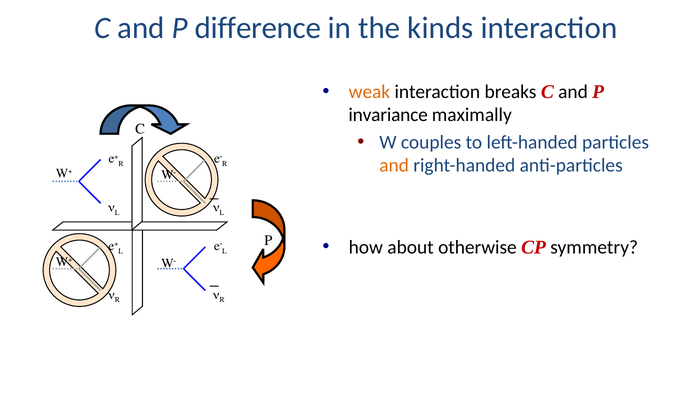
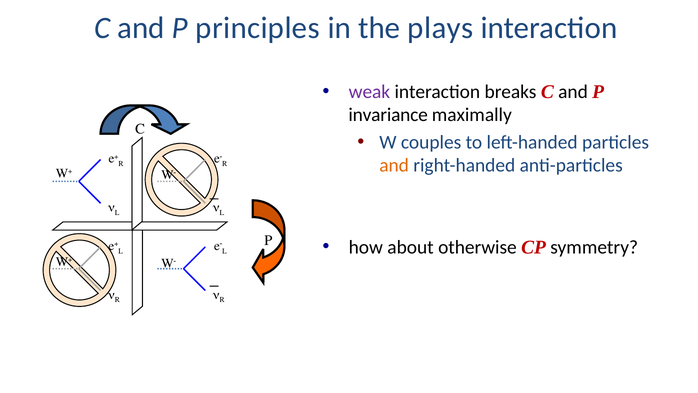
difference: difference -> principles (258, 28)
kinds: kinds -> plays (440, 28)
weak colour: orange -> purple (369, 92)
